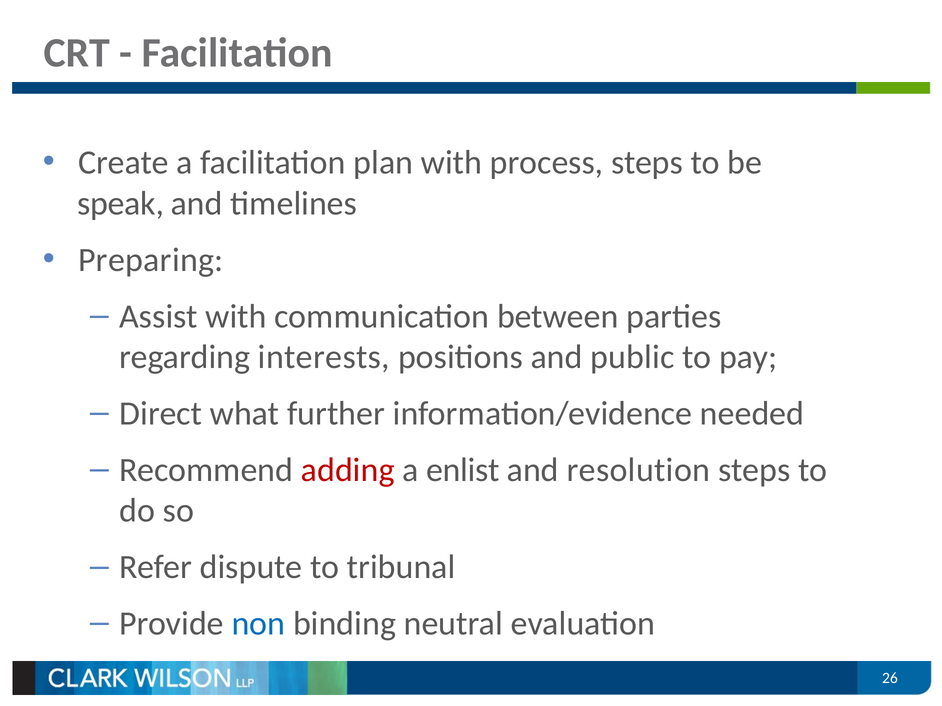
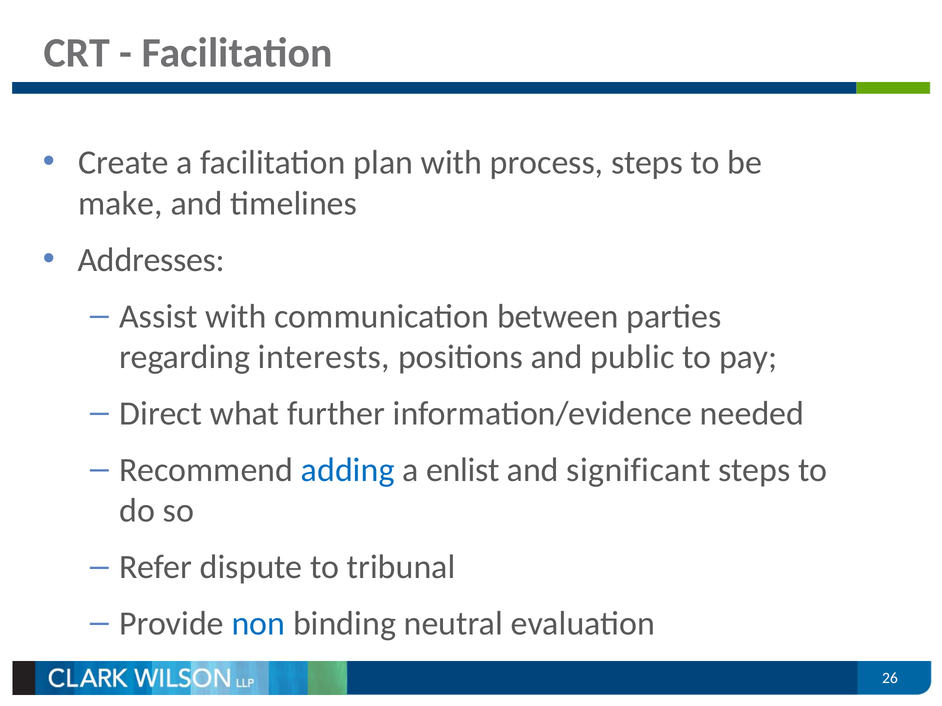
speak: speak -> make (121, 204)
Preparing: Preparing -> Addresses (151, 260)
adding colour: red -> blue (348, 470)
resolution: resolution -> significant (638, 470)
